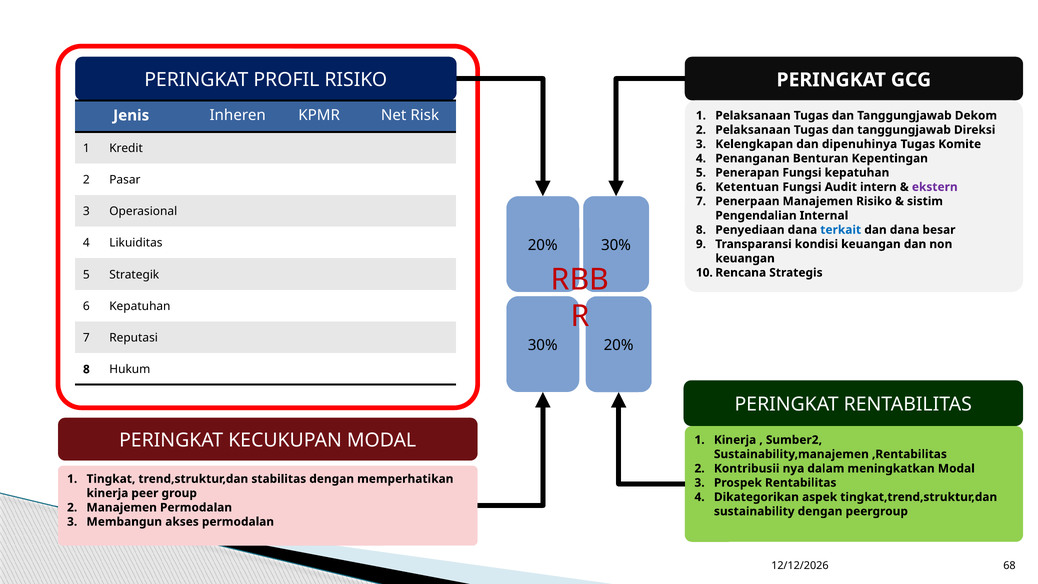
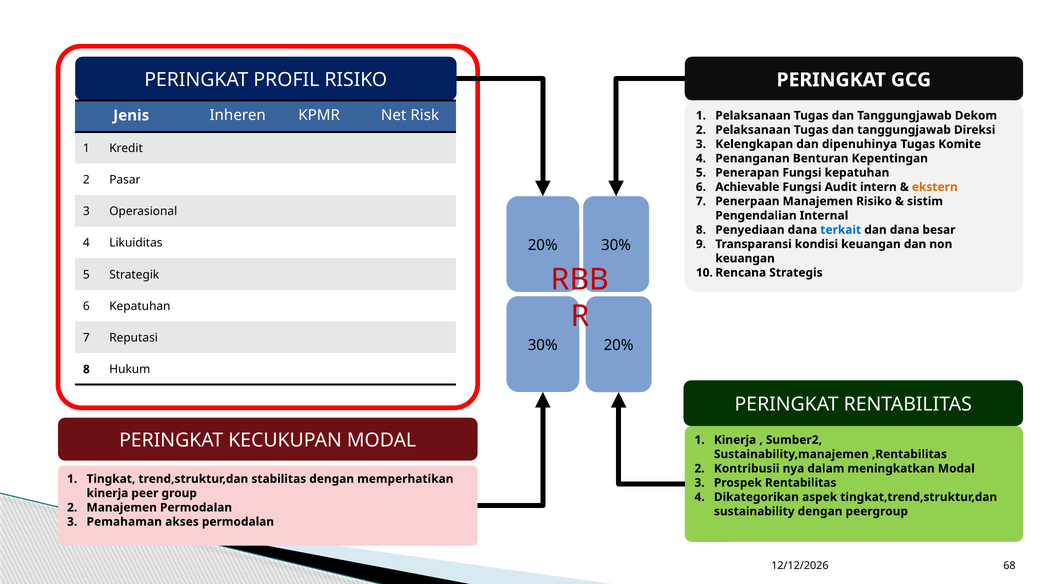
Ketentuan: Ketentuan -> Achievable (747, 187)
ekstern colour: purple -> orange (935, 187)
Membangun: Membangun -> Pemahaman (124, 522)
